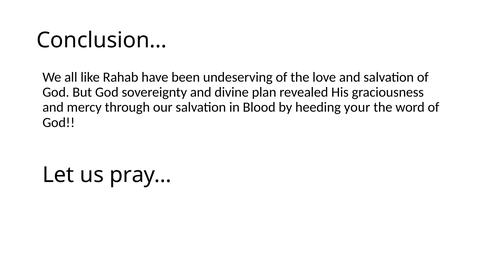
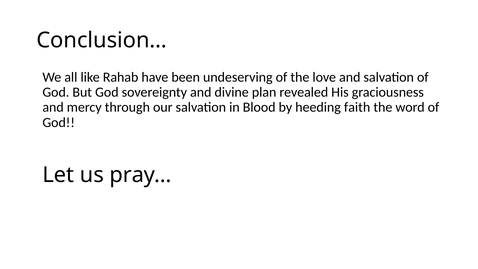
your: your -> faith (357, 107)
